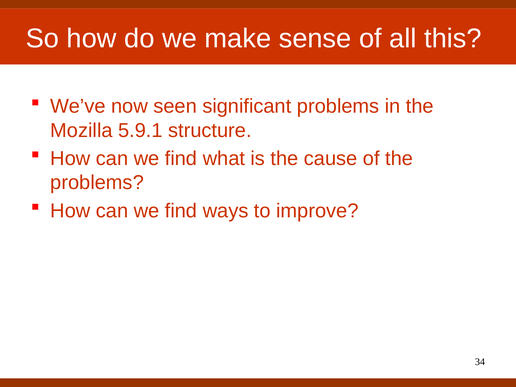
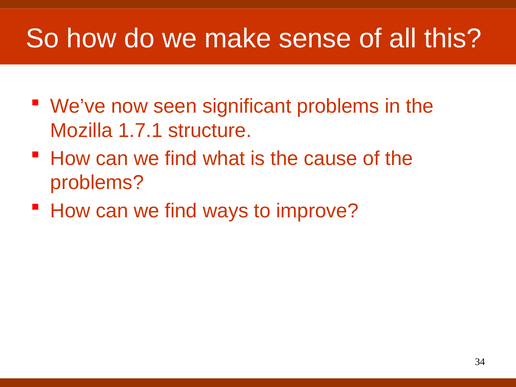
5.9.1: 5.9.1 -> 1.7.1 (140, 130)
